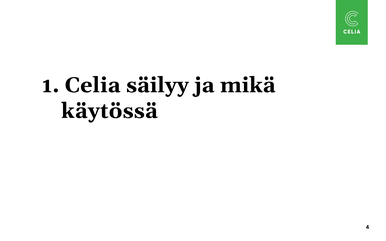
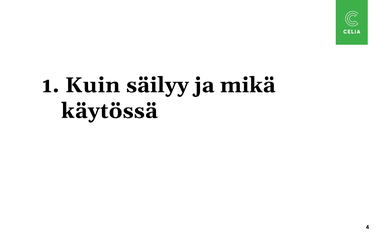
Celia: Celia -> Kuin (93, 85)
